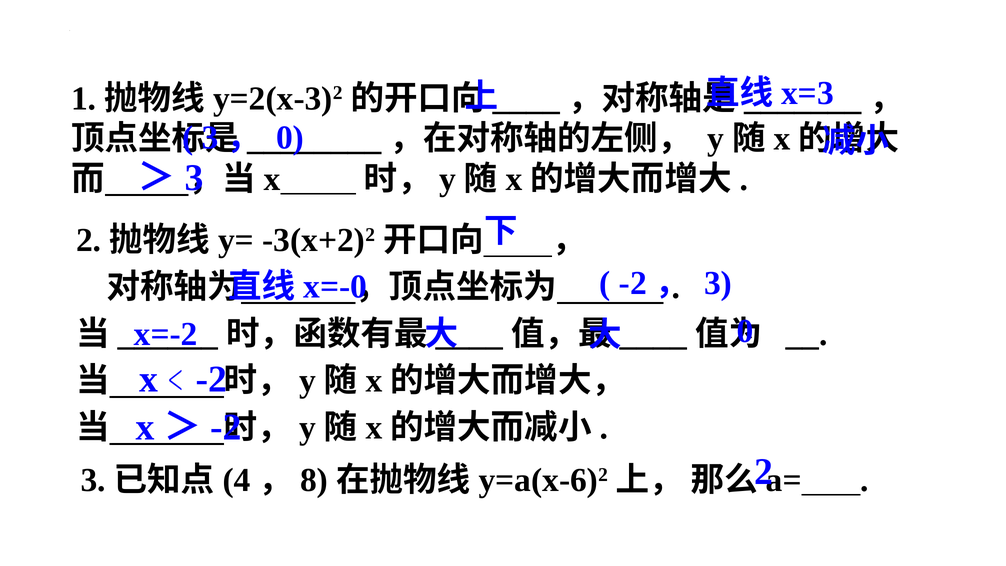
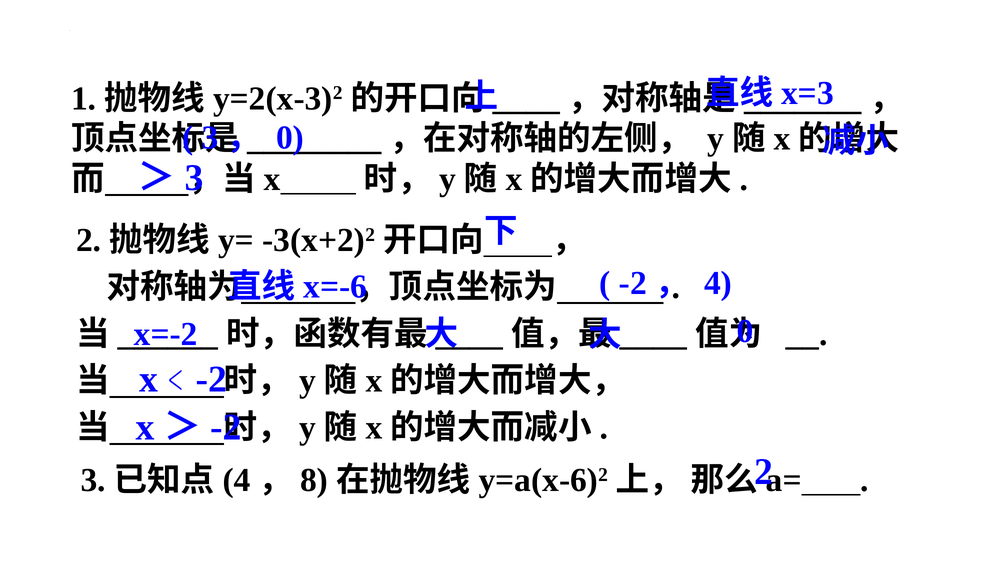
x=-0: x=-0 -> x=-6 (335, 287)
3: 3 -> 4 (718, 283)
